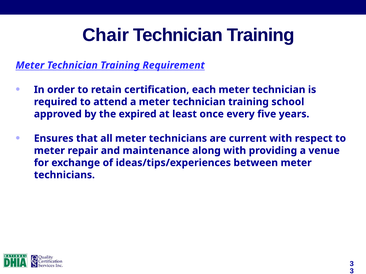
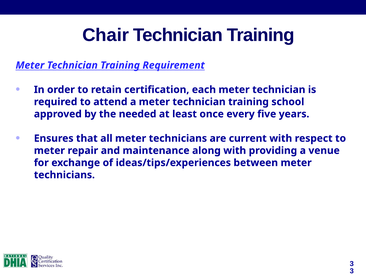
expired: expired -> needed (138, 114)
